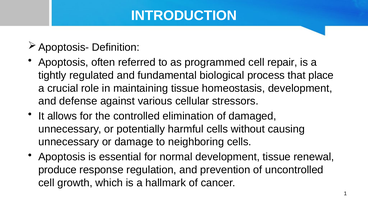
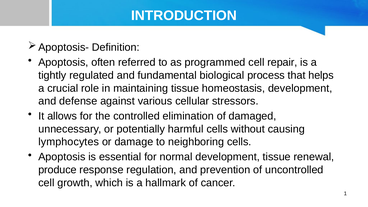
place: place -> helps (321, 75)
unnecessary: unnecessary -> lymphocytes (69, 142)
